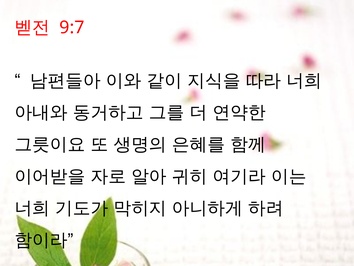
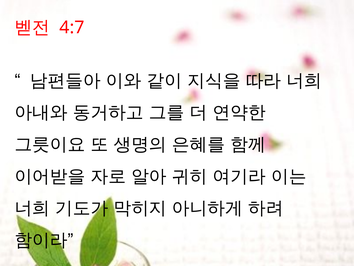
9:7: 9:7 -> 4:7 (72, 27)
